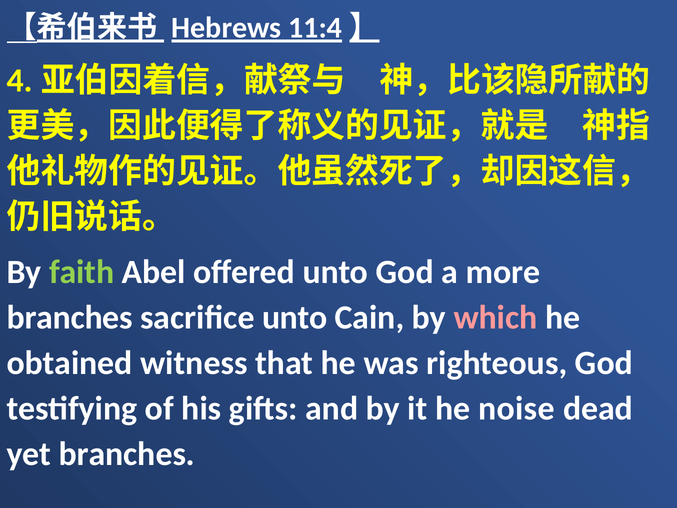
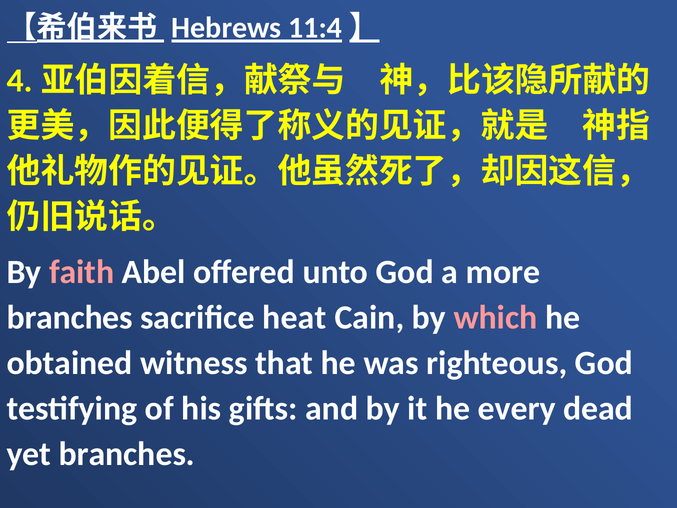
faith colour: light green -> pink (82, 272)
sacrifice unto: unto -> heat (294, 318)
noise: noise -> every (517, 408)
